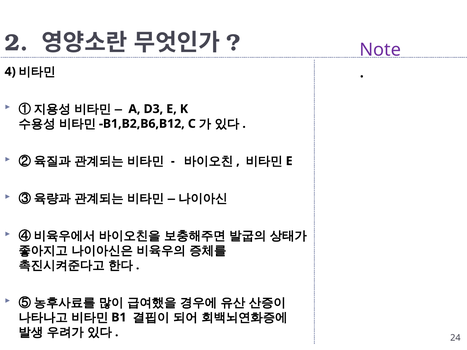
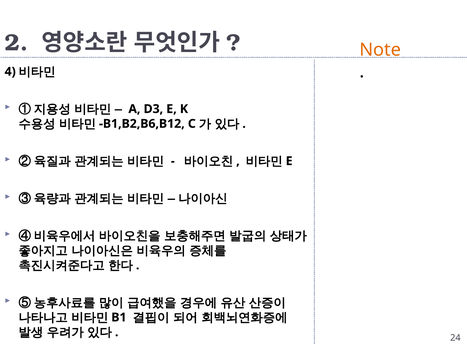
Note colour: purple -> orange (380, 50)
